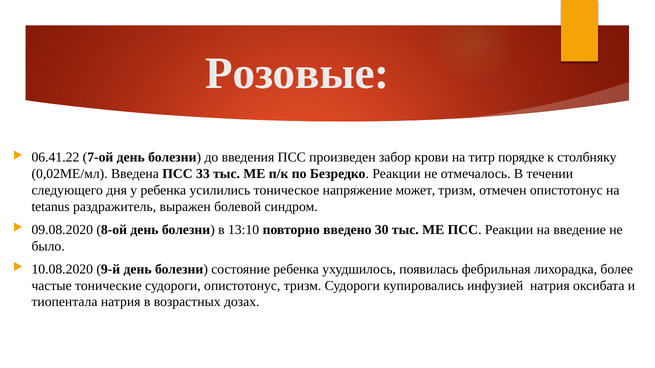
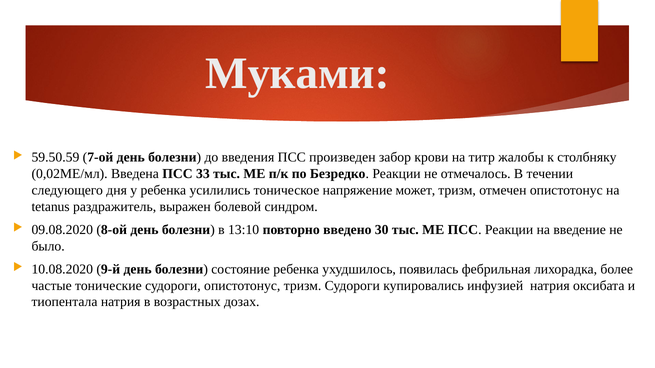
Розовые: Розовые -> Муками (297, 74)
06.41.22: 06.41.22 -> 59.50.59 (55, 158)
порядке: порядке -> жалобы (521, 158)
